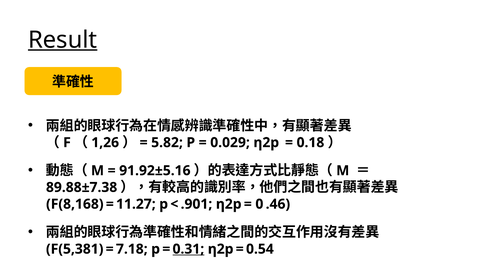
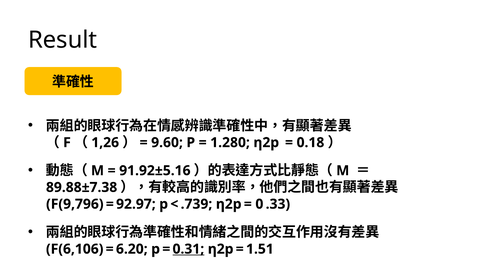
Result underline: present -> none (63, 40)
5.82: 5.82 -> 9.60 (167, 142)
0.029: 0.029 -> 1.280 (230, 142)
F(8,168: F(8,168 -> F(9,796 (75, 204)
11.27: 11.27 -> 92.97 (136, 204)
.901: .901 -> .739 (196, 204)
.46: .46 -> .33 (278, 204)
F(5,381: F(5,381 -> F(6,106 (75, 248)
7.18: 7.18 -> 6.20 (132, 248)
0.54: 0.54 -> 1.51 (260, 248)
